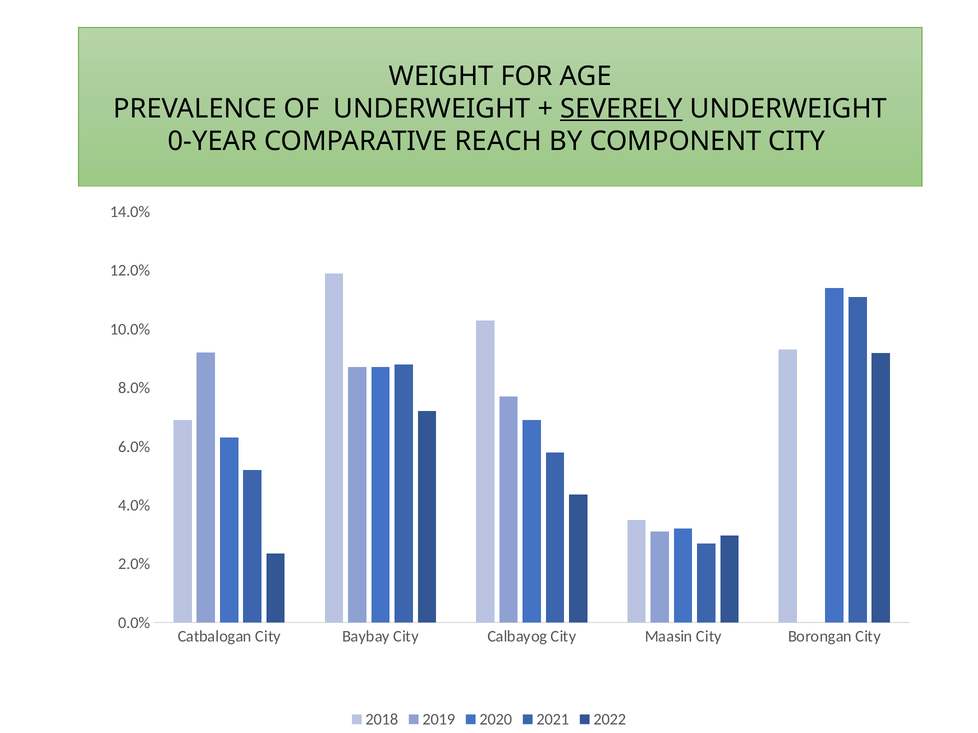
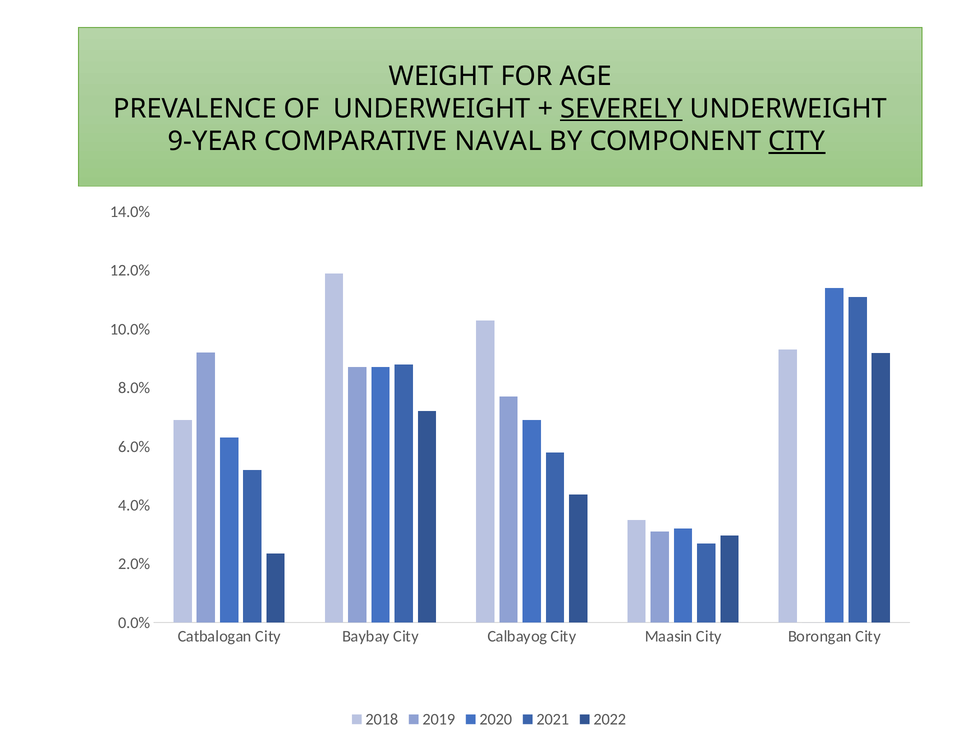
0-YEAR: 0-YEAR -> 9-YEAR (212, 141)
REACH: REACH -> NAVAL (498, 141)
CITY underline: none -> present (797, 141)
